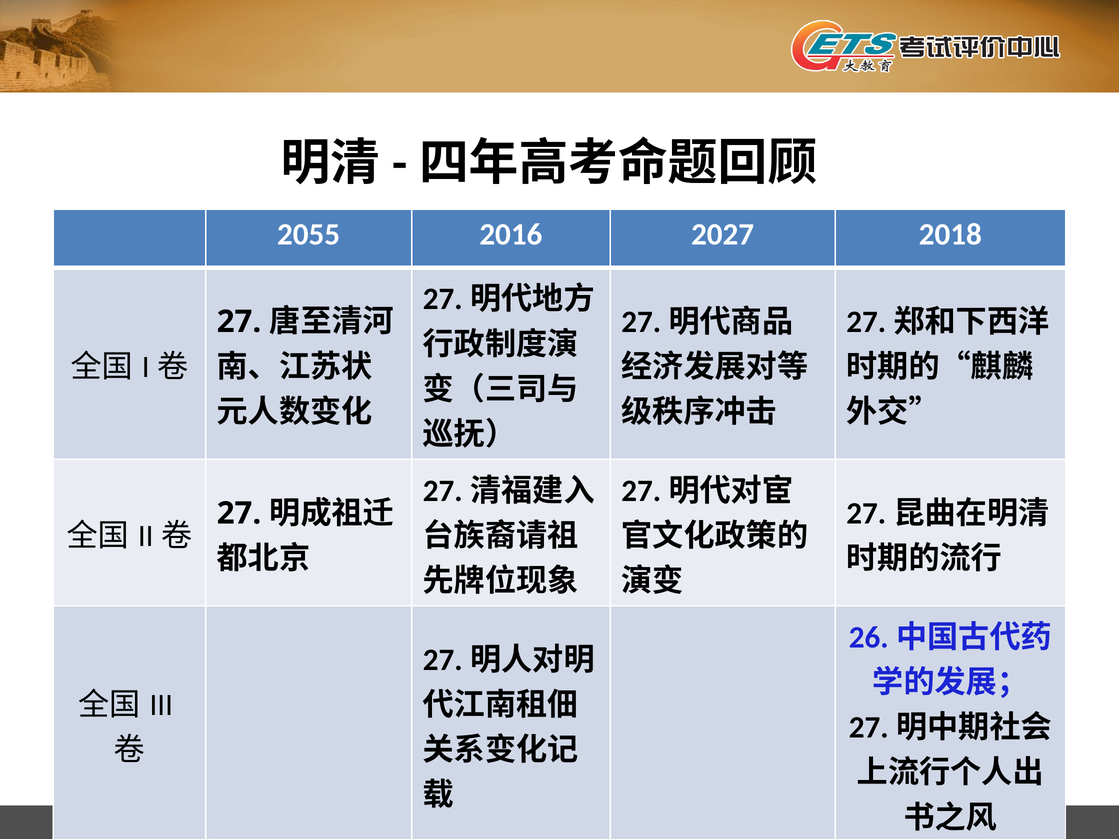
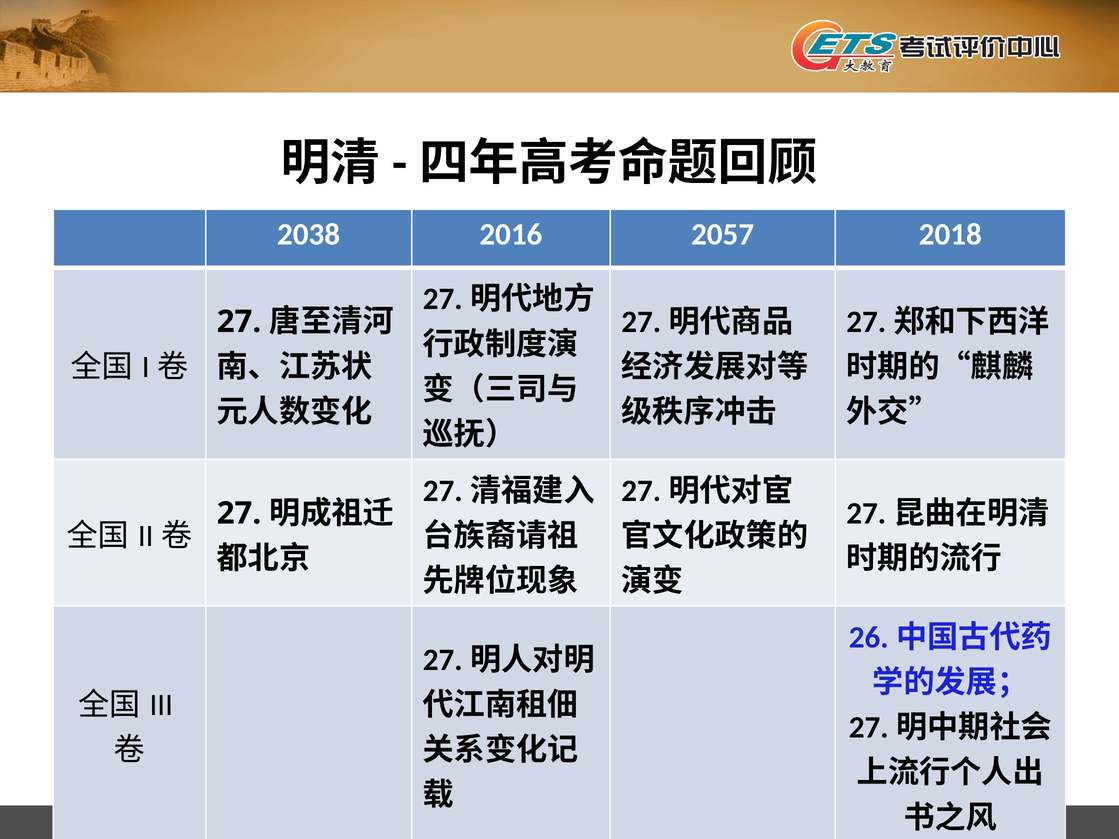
2055: 2055 -> 2038 (309, 235)
2027: 2027 -> 2057 (723, 235)
